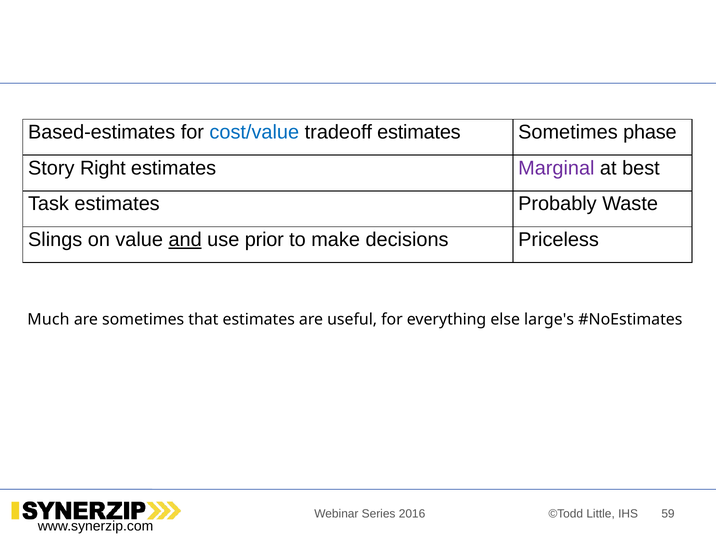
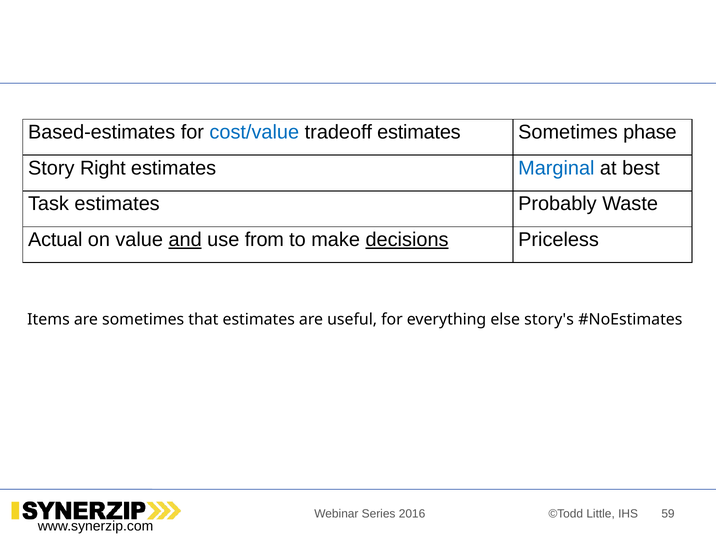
Marginal colour: purple -> blue (556, 168)
Slings: Slings -> Actual (55, 240)
prior: prior -> from (264, 240)
decisions underline: none -> present (407, 240)
Much: Much -> Items (48, 320)
large's: large's -> story's (549, 320)
